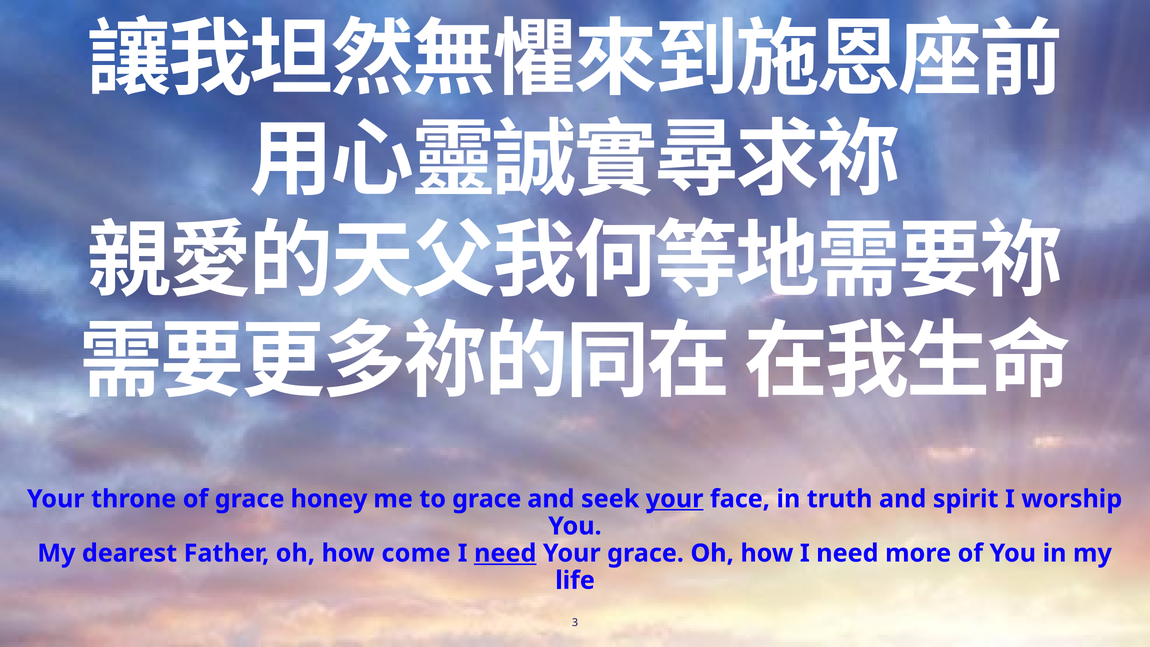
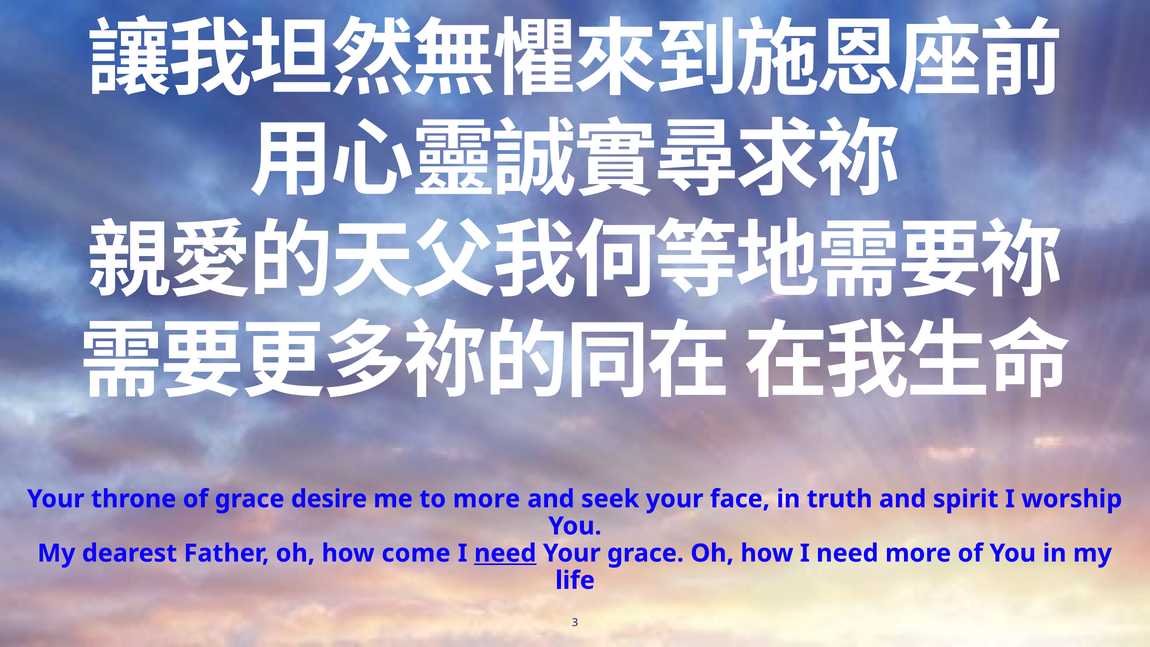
honey: honey -> desire (329, 499)
to grace: grace -> more (486, 499)
your underline: present -> none (675, 499)
